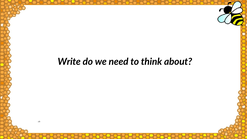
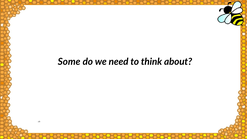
Write: Write -> Some (69, 62)
